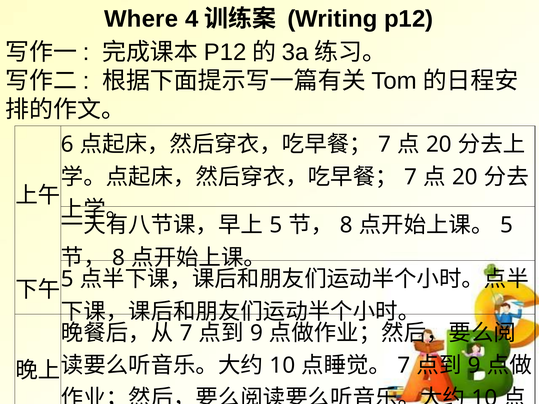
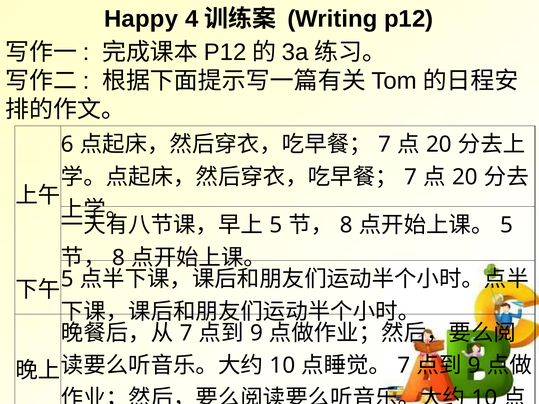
Where: Where -> Happy (141, 19)
